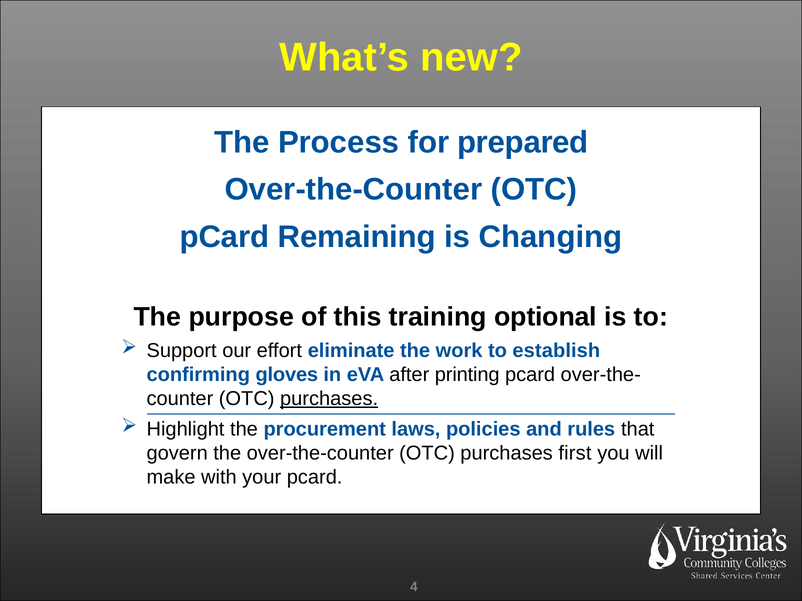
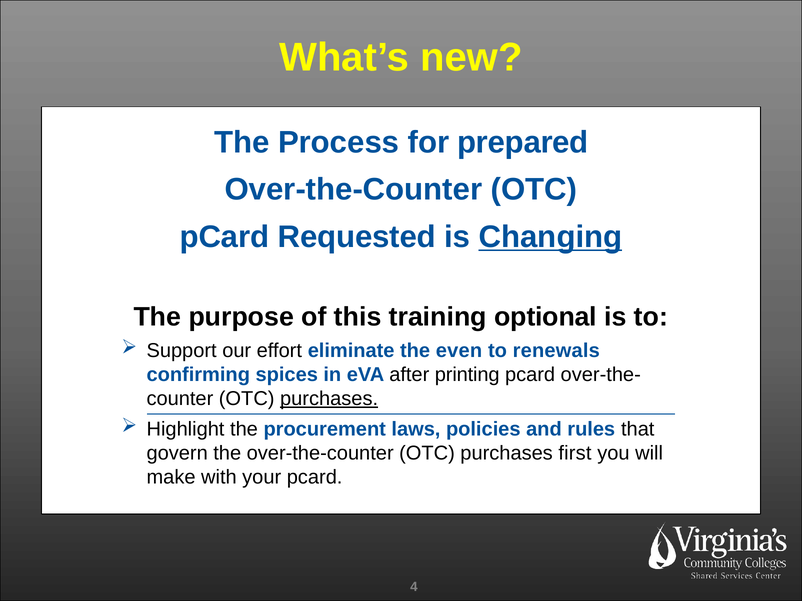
Remaining: Remaining -> Requested (357, 237)
Changing underline: none -> present (550, 237)
work: work -> even (459, 351)
establish: establish -> renewals (556, 351)
gloves: gloves -> spices (287, 375)
